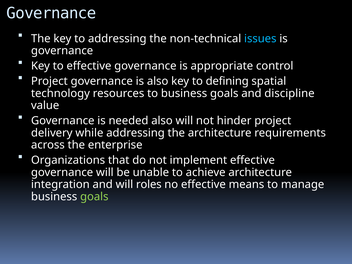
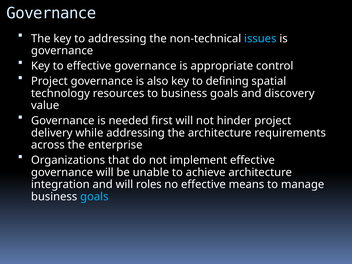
discipline: discipline -> discovery (290, 93)
needed also: also -> first (162, 121)
goals colour: light green -> light blue (94, 197)
